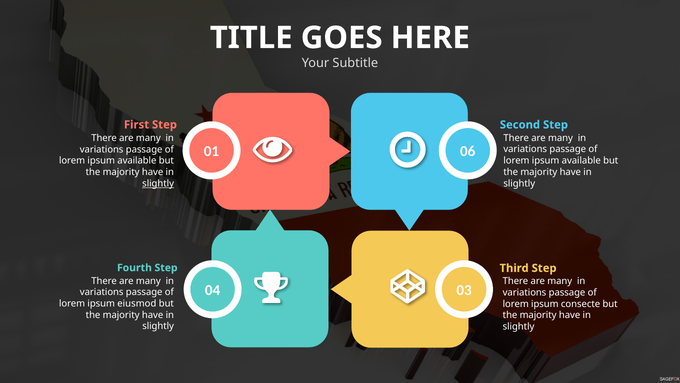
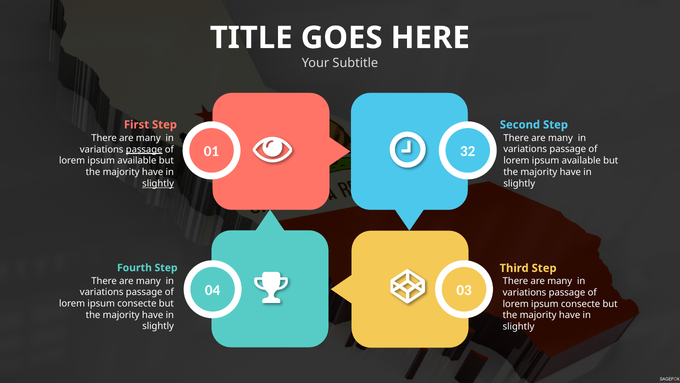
06: 06 -> 32 (468, 151)
passage underline: none -> present (144, 149)
eiusmod: eiusmod -> consecte (137, 303)
